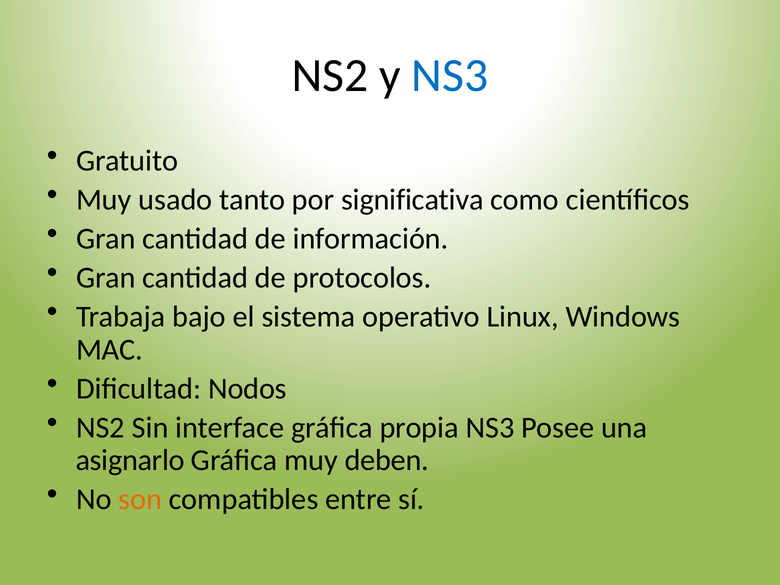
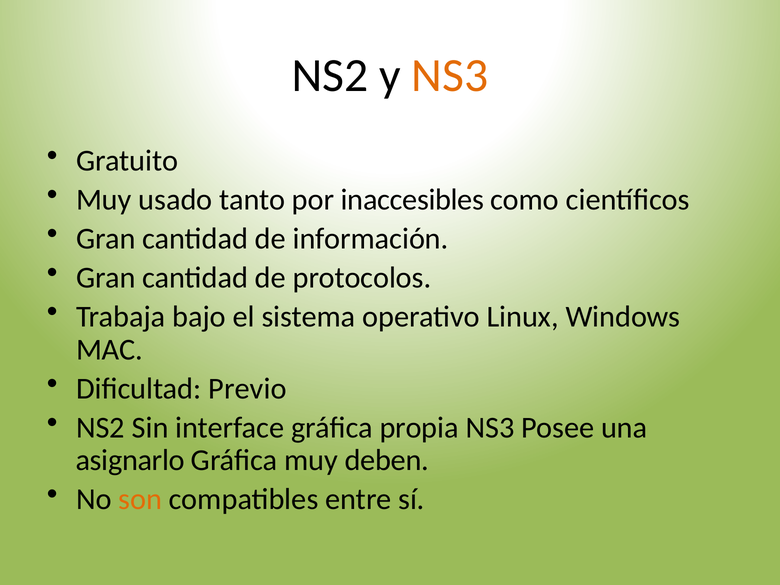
NS3 colour: blue -> orange (450, 76)
significativa: significativa -> inaccesibles (412, 200)
Nodos: Nodos -> Previo (247, 388)
